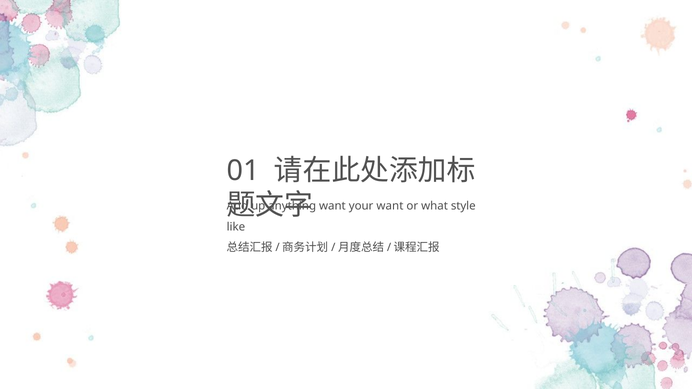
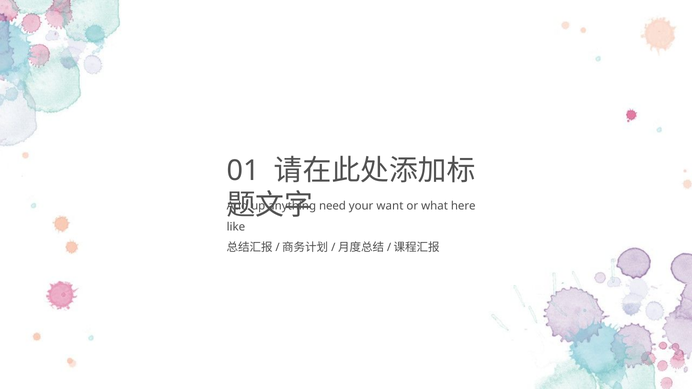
want: want -> need (332, 206)
style: style -> here (463, 206)
